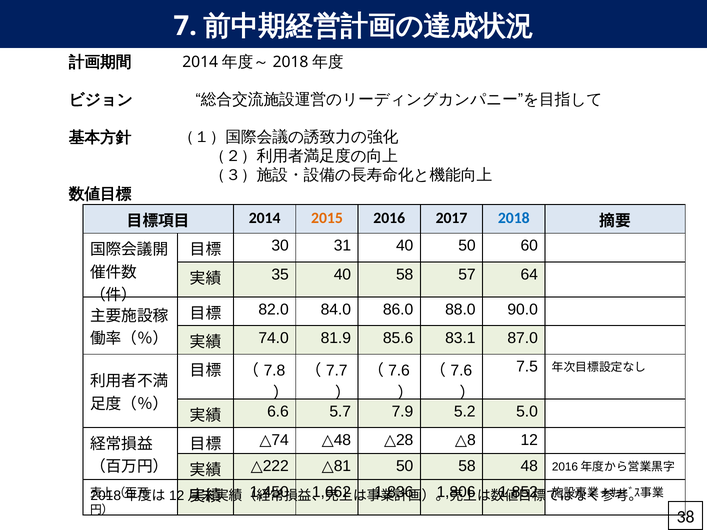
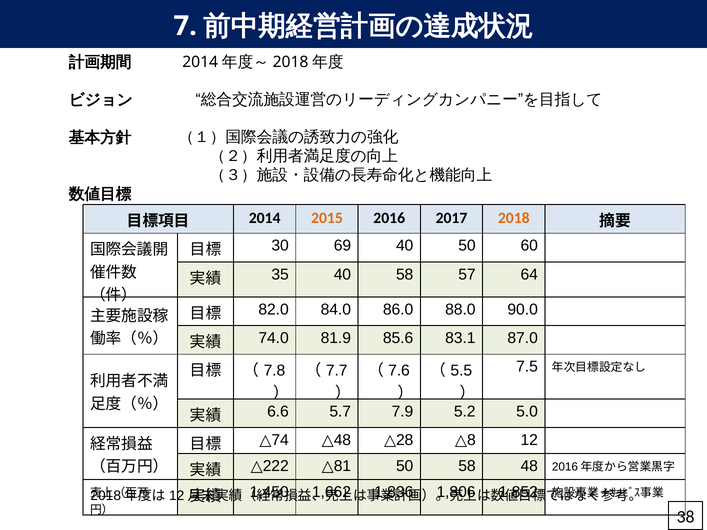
2018 colour: blue -> orange (514, 218)
31: 31 -> 69 (342, 246)
7.6: 7.6 -> 5.5 (461, 371)
